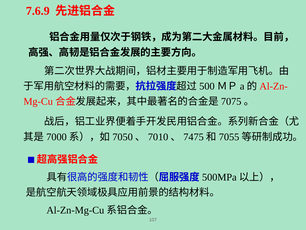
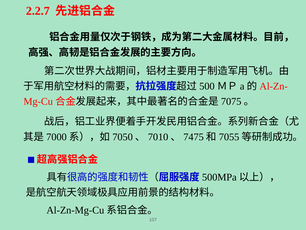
7.6.9: 7.6.9 -> 2.2.7 (38, 11)
